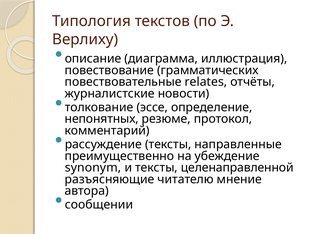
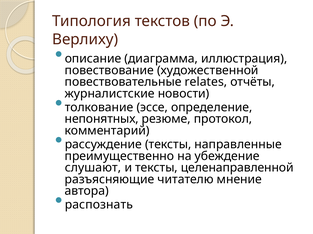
грамматических: грамматических -> художественной (208, 70)
synonym: synonym -> слушают (93, 168)
сообщении: сообщении -> распознать (99, 205)
